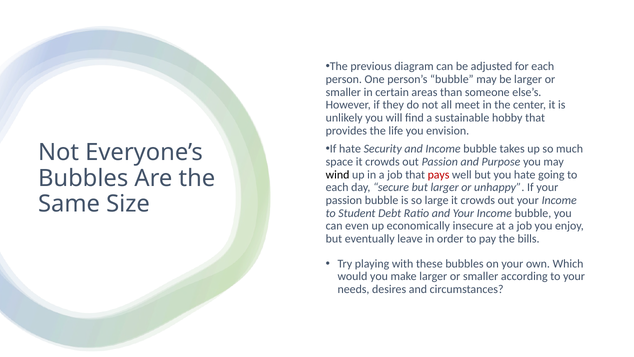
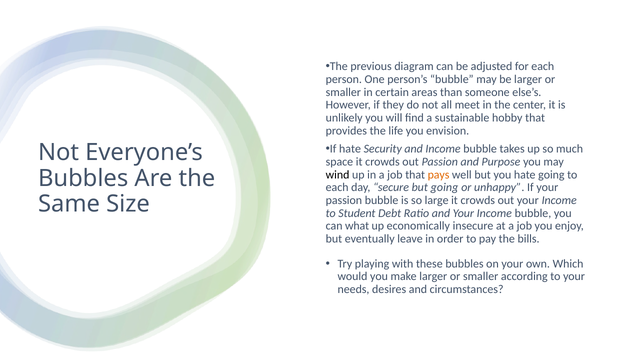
pays colour: red -> orange (439, 174)
but larger: larger -> going (445, 187)
even: even -> what (357, 226)
